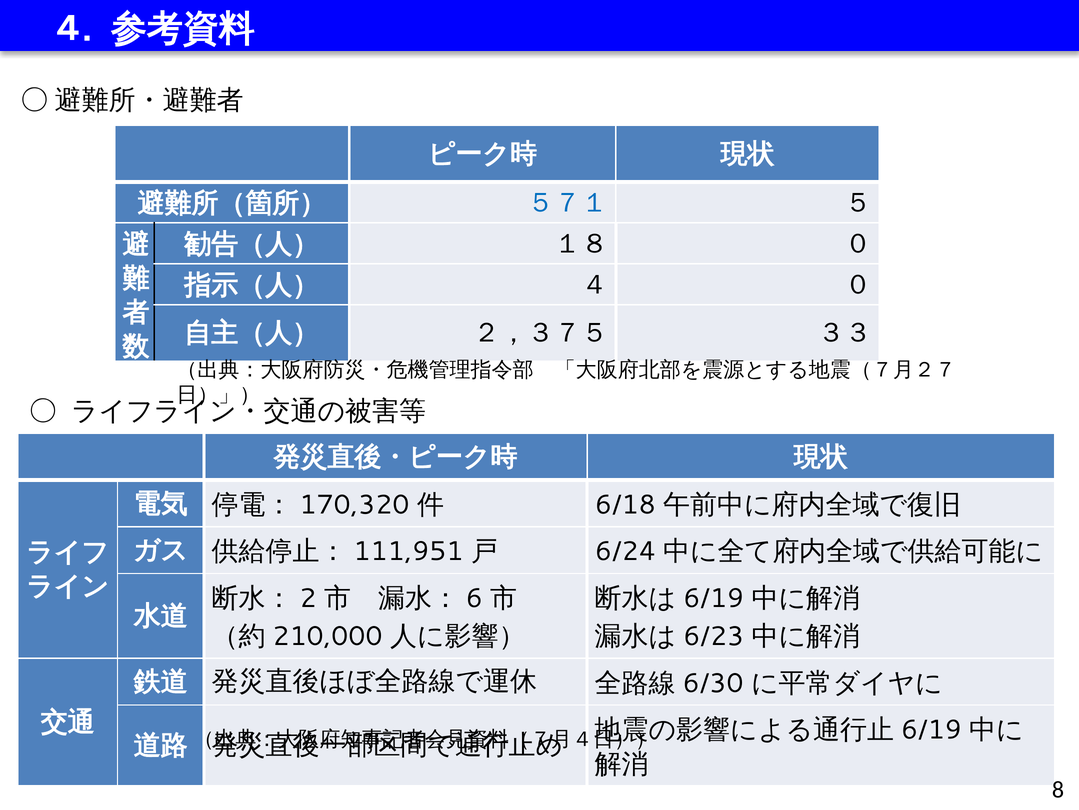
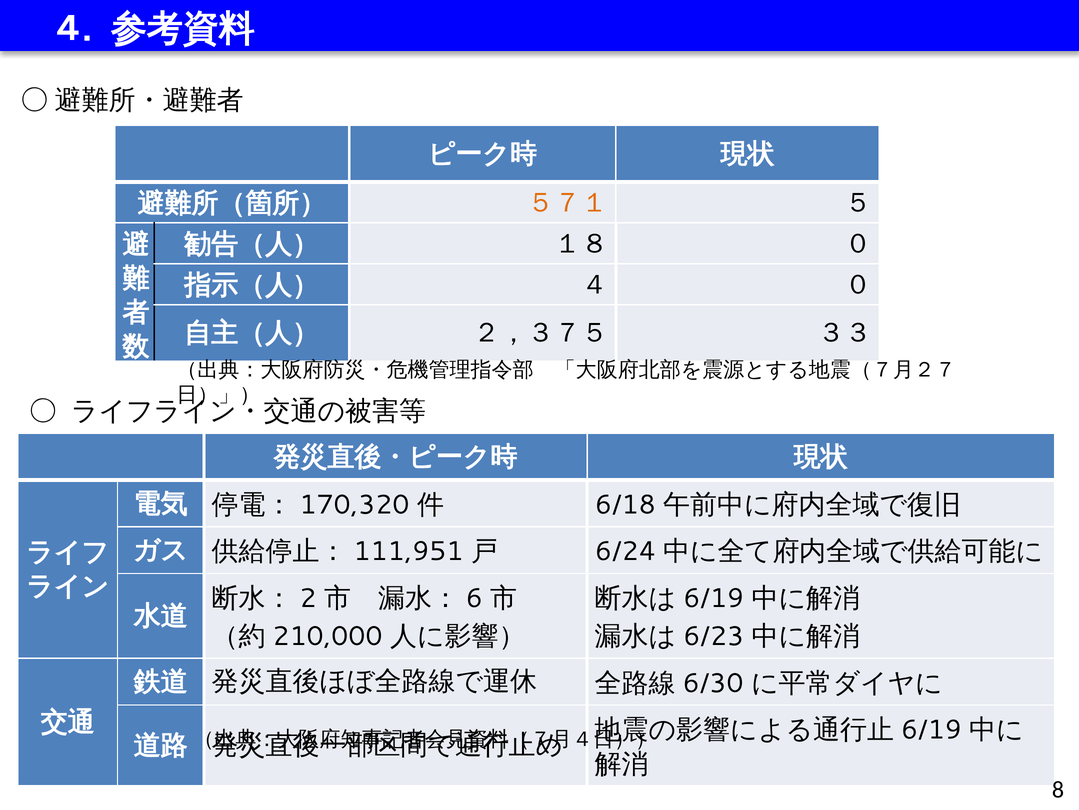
５７１ colour: blue -> orange (568, 203)
